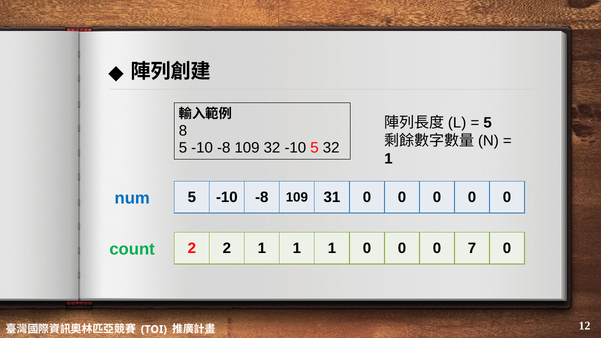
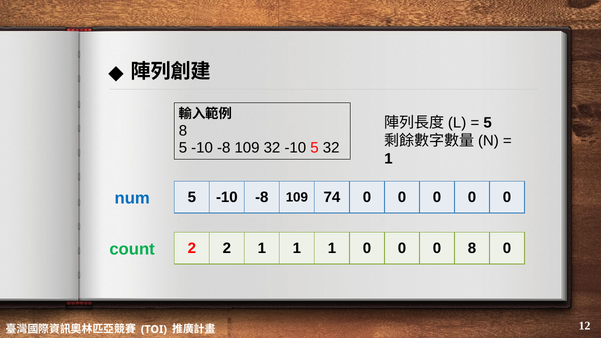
31: 31 -> 74 (332, 197)
0 7: 7 -> 8 (472, 248)
